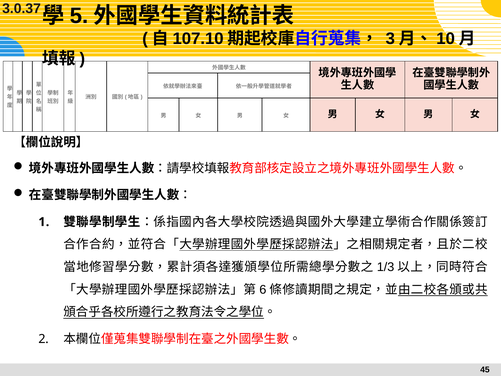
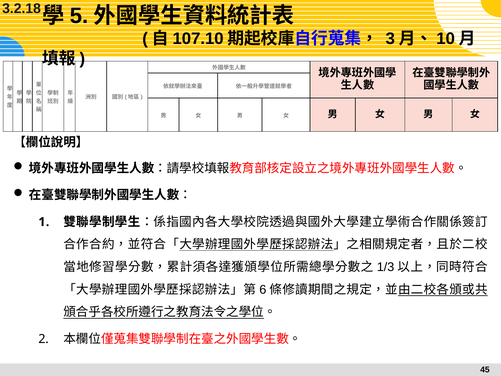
3.0.37: 3.0.37 -> 3.2.18 (22, 8)
